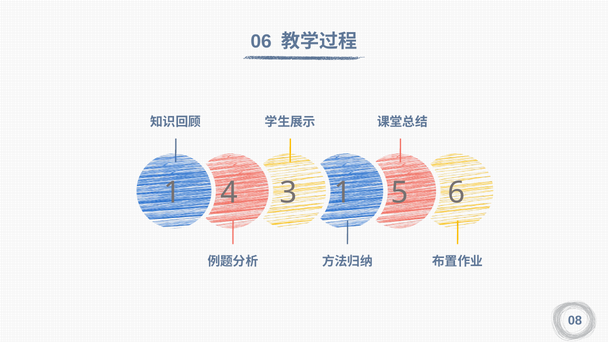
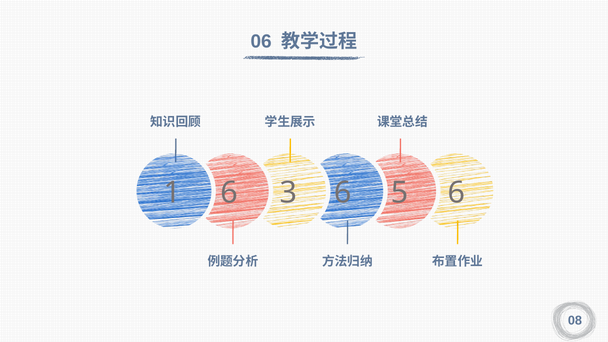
1 4: 4 -> 6 (229, 193)
3 1: 1 -> 6 (343, 193)
